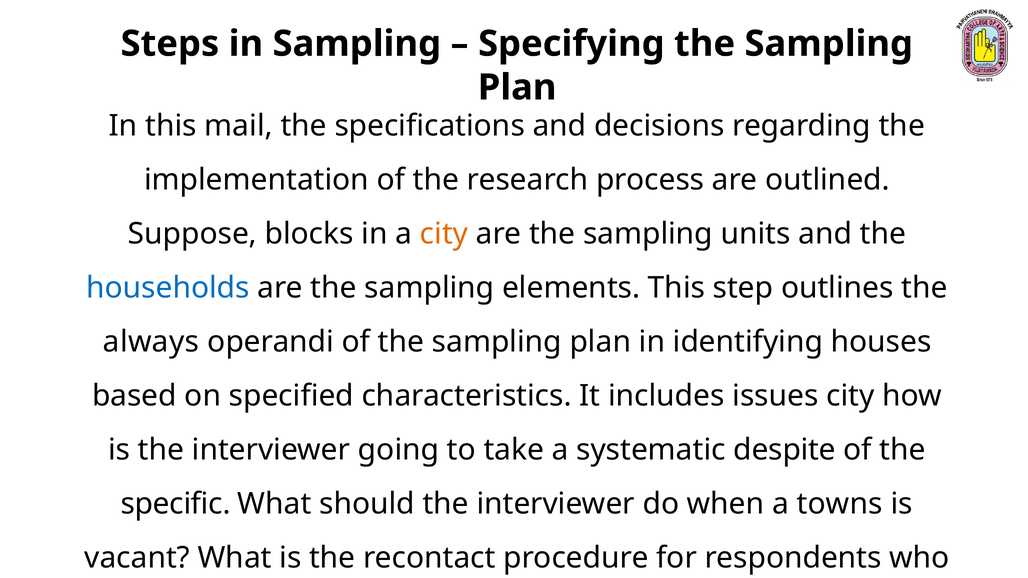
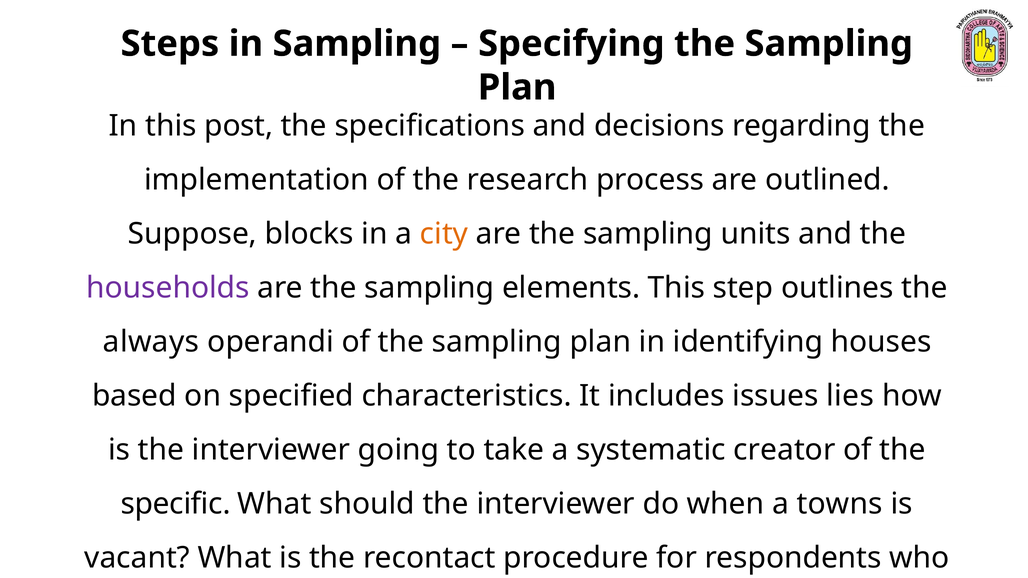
mail: mail -> post (239, 126)
households colour: blue -> purple (168, 288)
issues city: city -> lies (850, 396)
despite: despite -> creator (785, 450)
